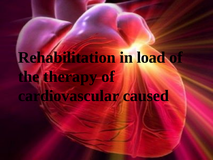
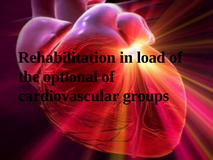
therapy: therapy -> optional (70, 76)
caused: caused -> groups (146, 96)
